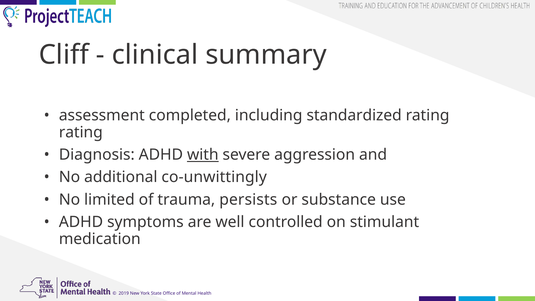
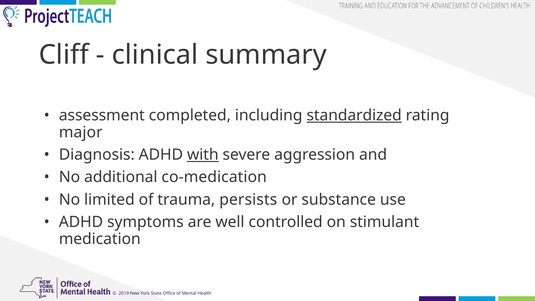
standardized underline: none -> present (354, 115)
rating: rating -> major (81, 132)
co-unwittingly: co-unwittingly -> co-medication (214, 177)
